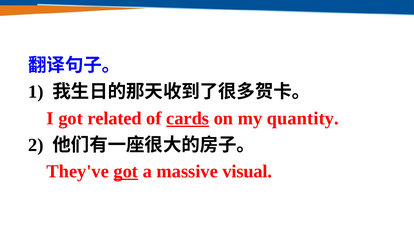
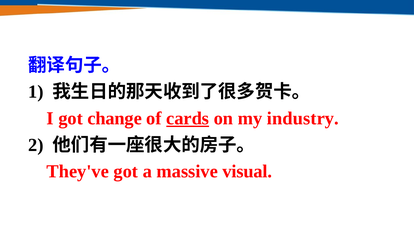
related: related -> change (115, 118)
quantity: quantity -> industry (303, 118)
got underline: present -> none (126, 171)
